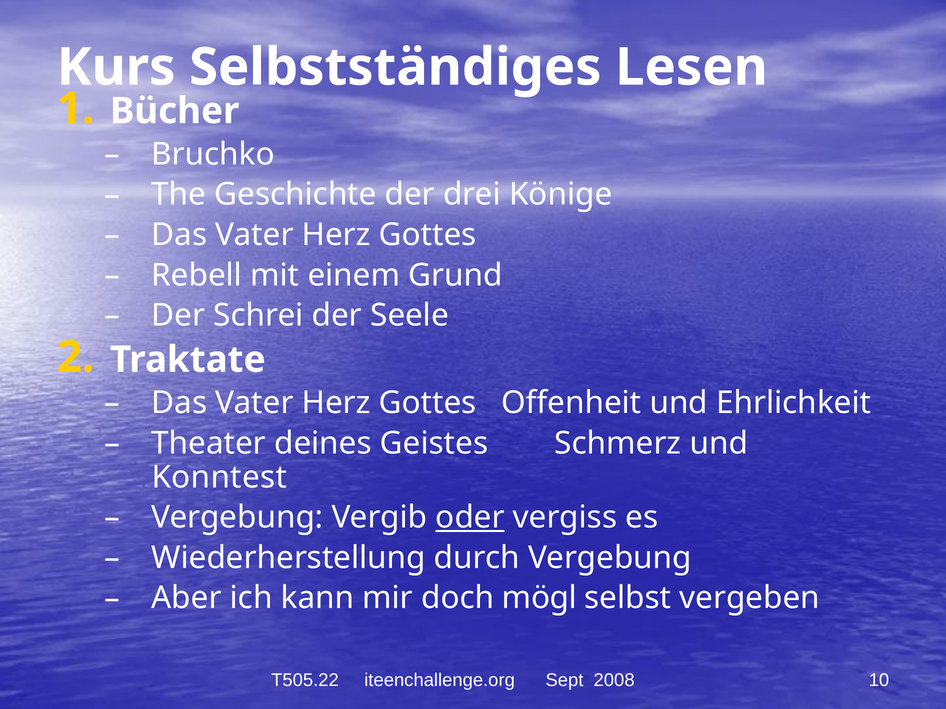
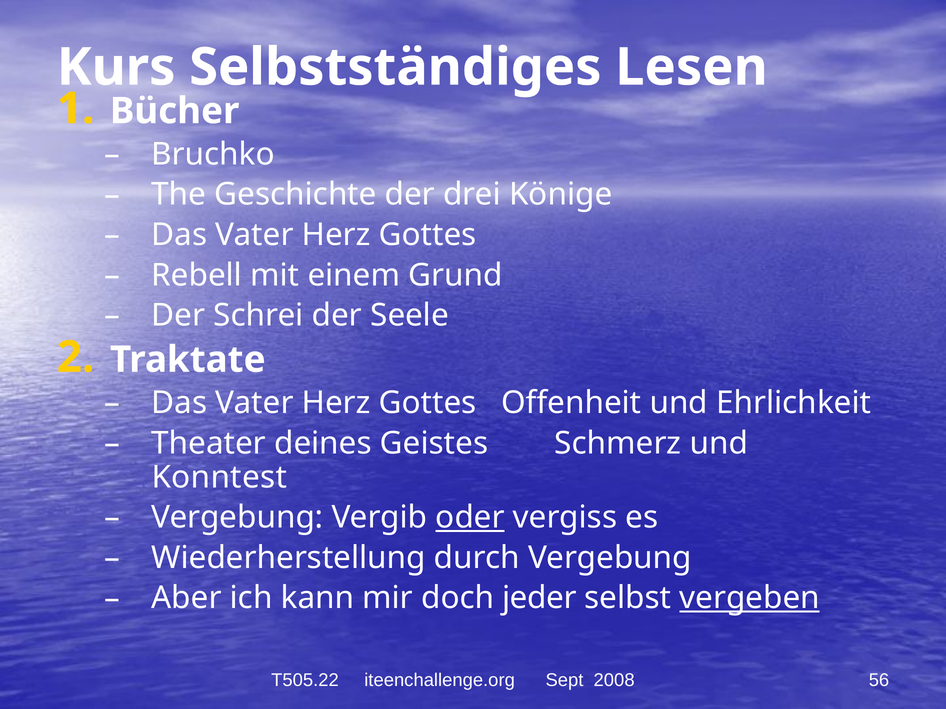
mögl: mögl -> jeder (539, 598)
vergeben underline: none -> present (750, 598)
10: 10 -> 56 (879, 681)
